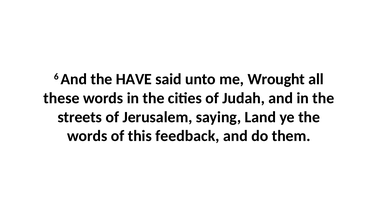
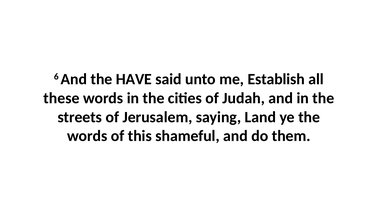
Wrought: Wrought -> Establish (276, 79)
feedback: feedback -> shameful (188, 136)
